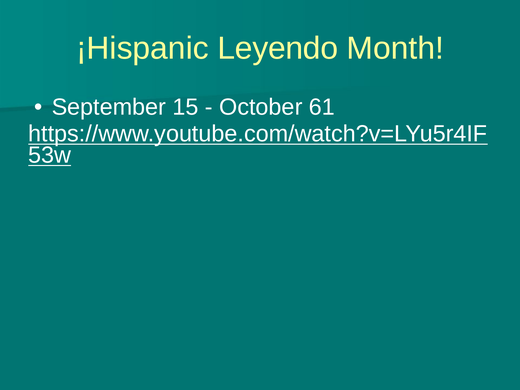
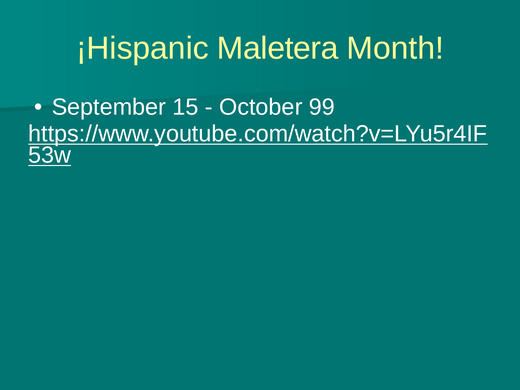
Leyendo: Leyendo -> Maletera (278, 48)
61: 61 -> 99 (322, 107)
